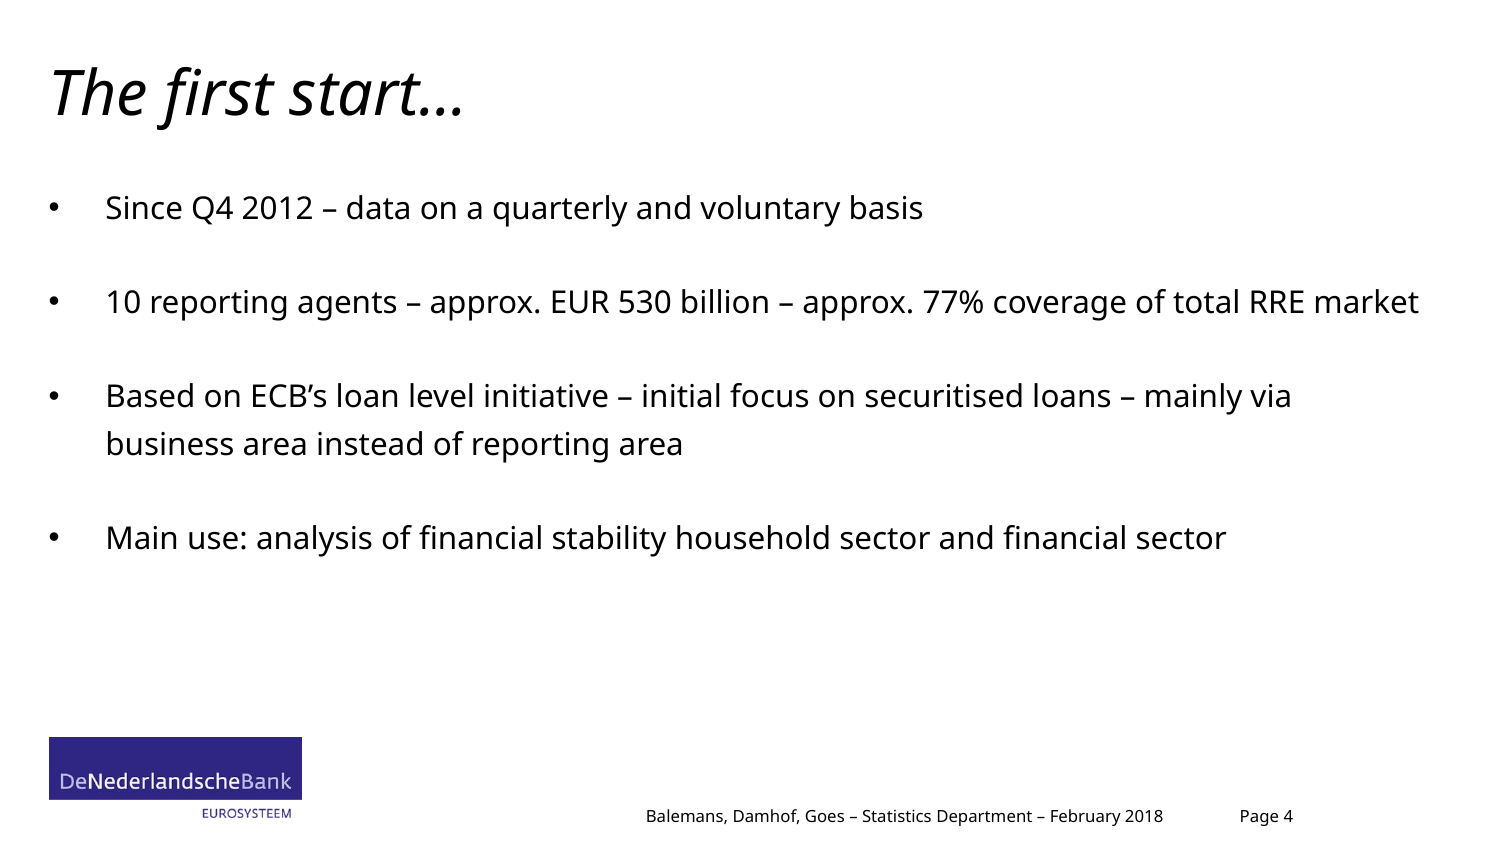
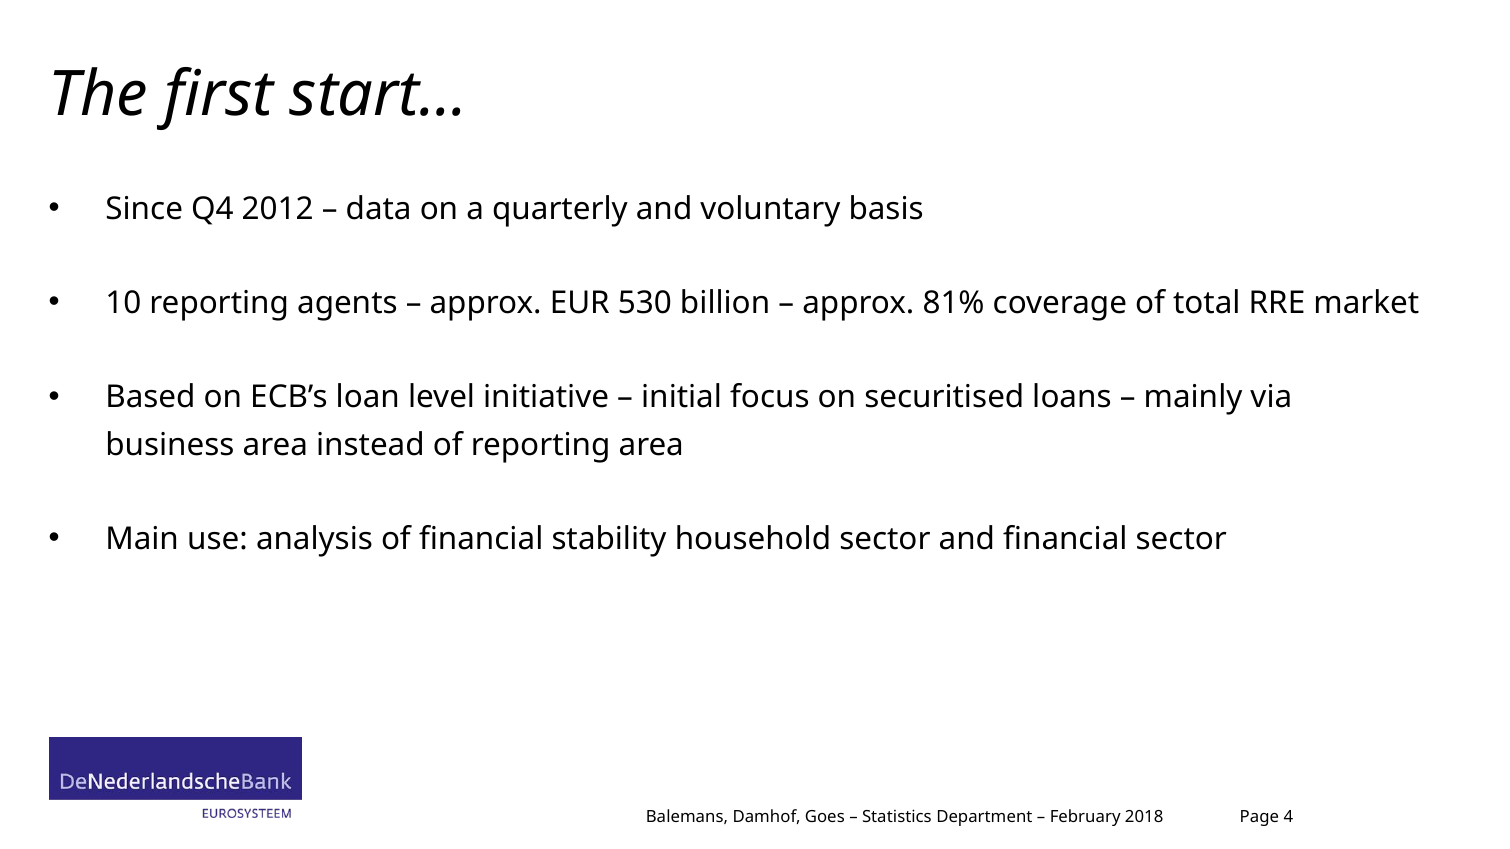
77%: 77% -> 81% (954, 303)
